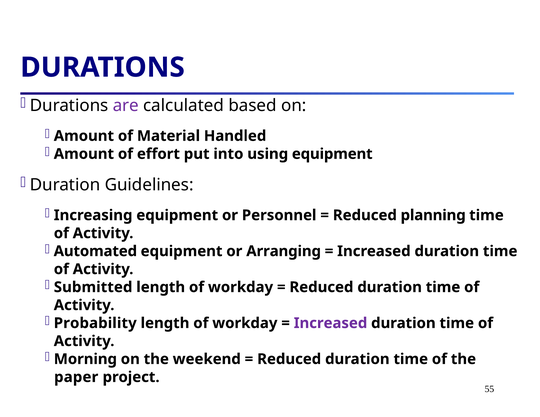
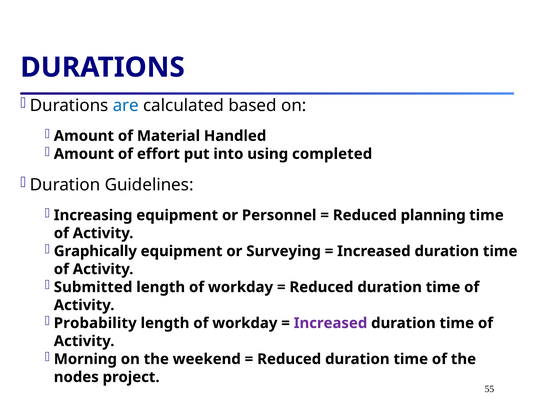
are colour: purple -> blue (126, 105)
using equipment: equipment -> completed (332, 154)
Automated: Automated -> Graphically (95, 251)
Arranging: Arranging -> Surveying (284, 251)
paper: paper -> nodes (76, 377)
